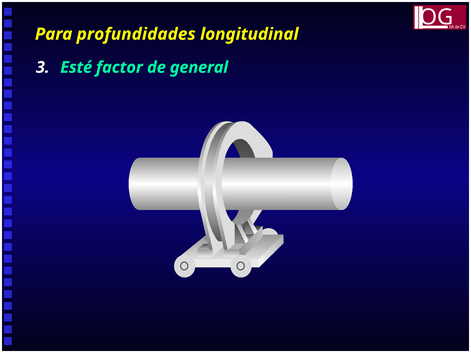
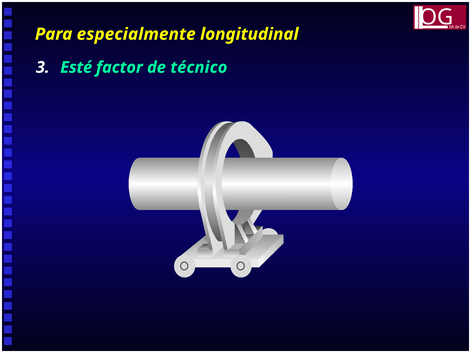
profundidades: profundidades -> especialmente (136, 34)
general: general -> técnico (199, 67)
